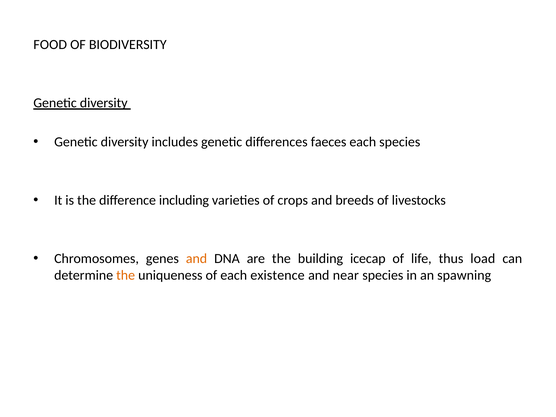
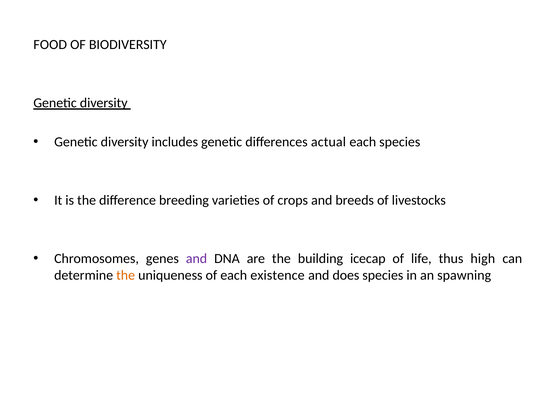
faeces: faeces -> actual (328, 142)
including: including -> breeding (184, 200)
and colour: orange -> purple (196, 259)
load: load -> high (483, 259)
near: near -> does (346, 275)
